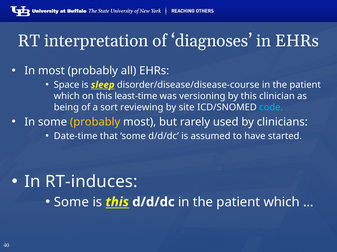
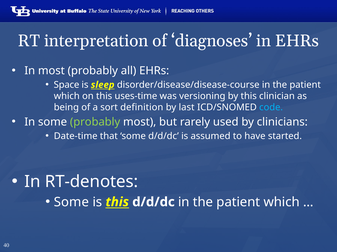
least-time: least-time -> uses-time (136, 96)
reviewing: reviewing -> definition (142, 108)
site: site -> last (187, 108)
probably colour: yellow -> light green (95, 122)
RT-induces: RT-induces -> RT-denotes (91, 182)
